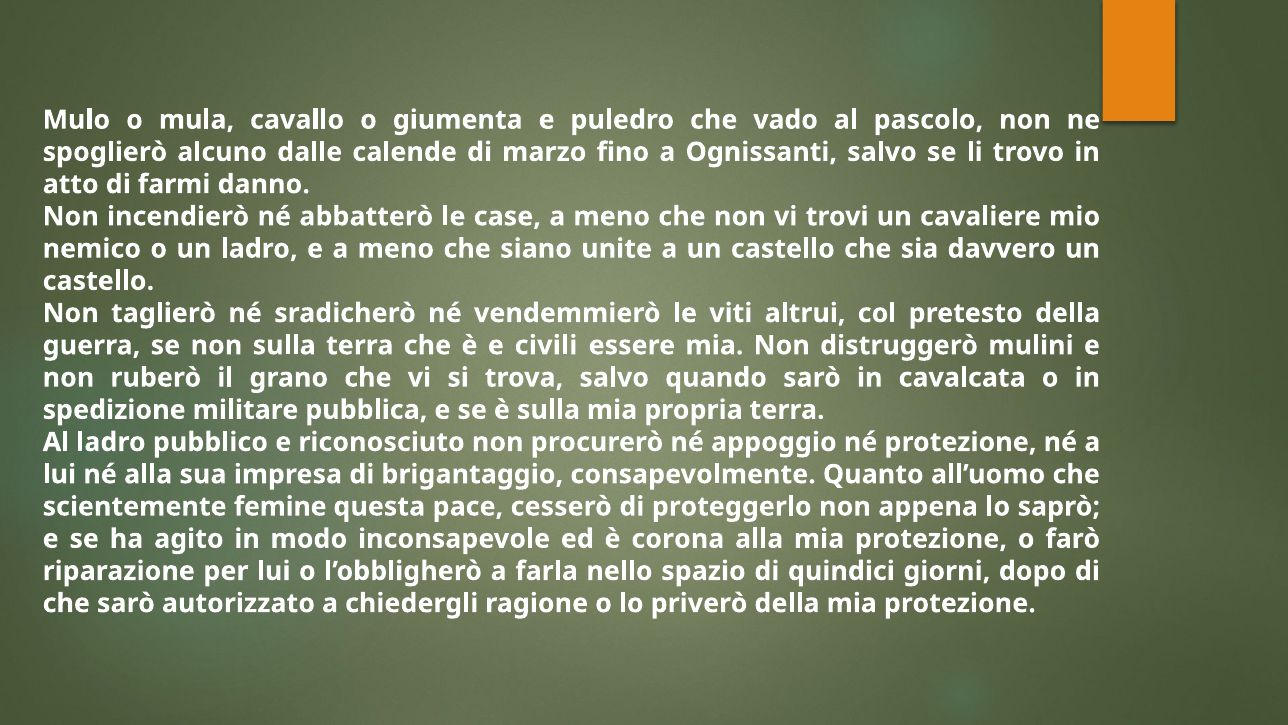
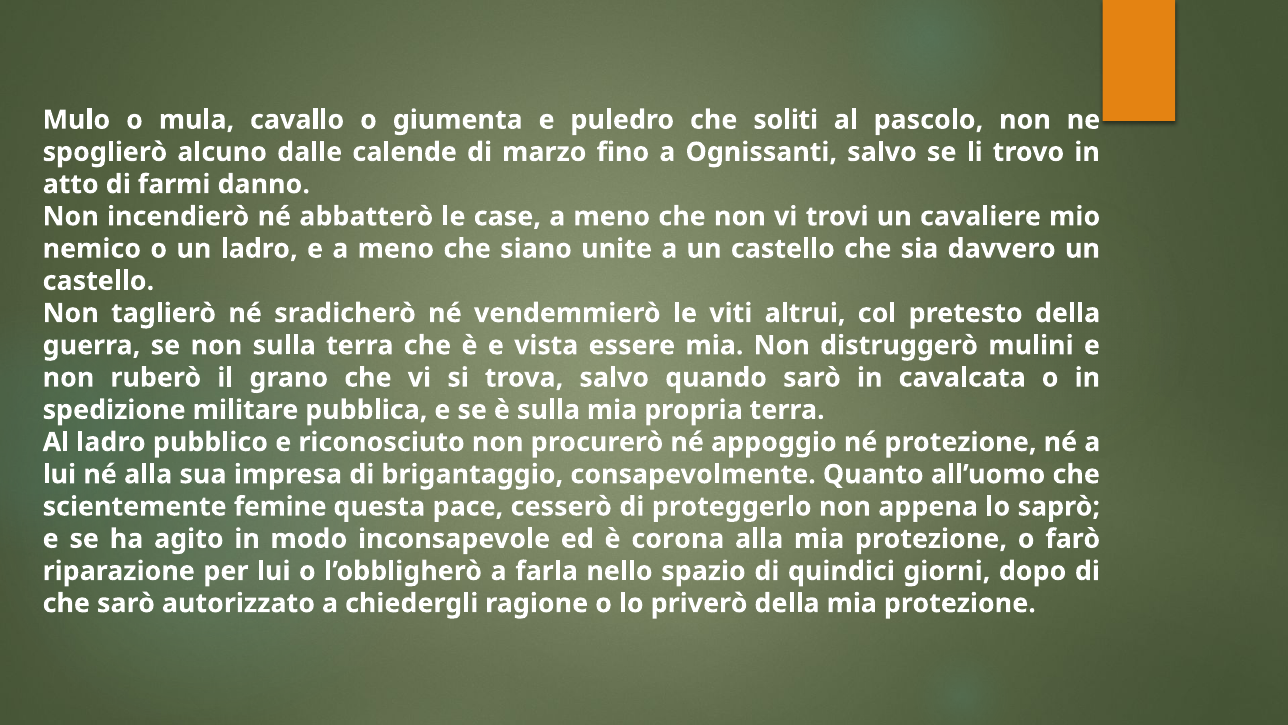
vado: vado -> soliti (786, 120)
civili: civili -> vista (546, 345)
